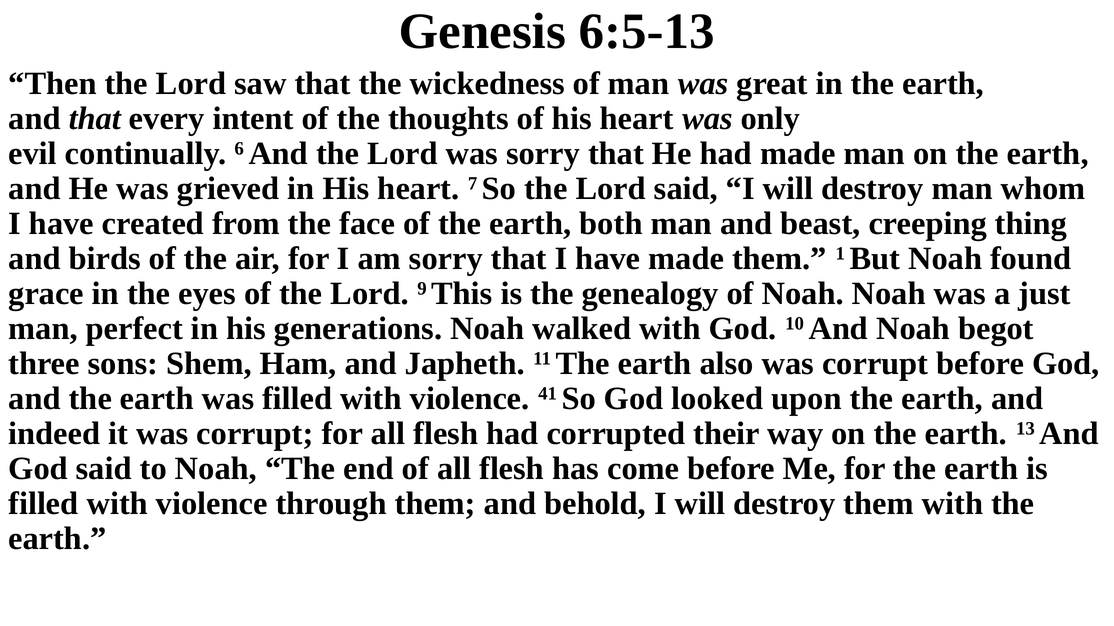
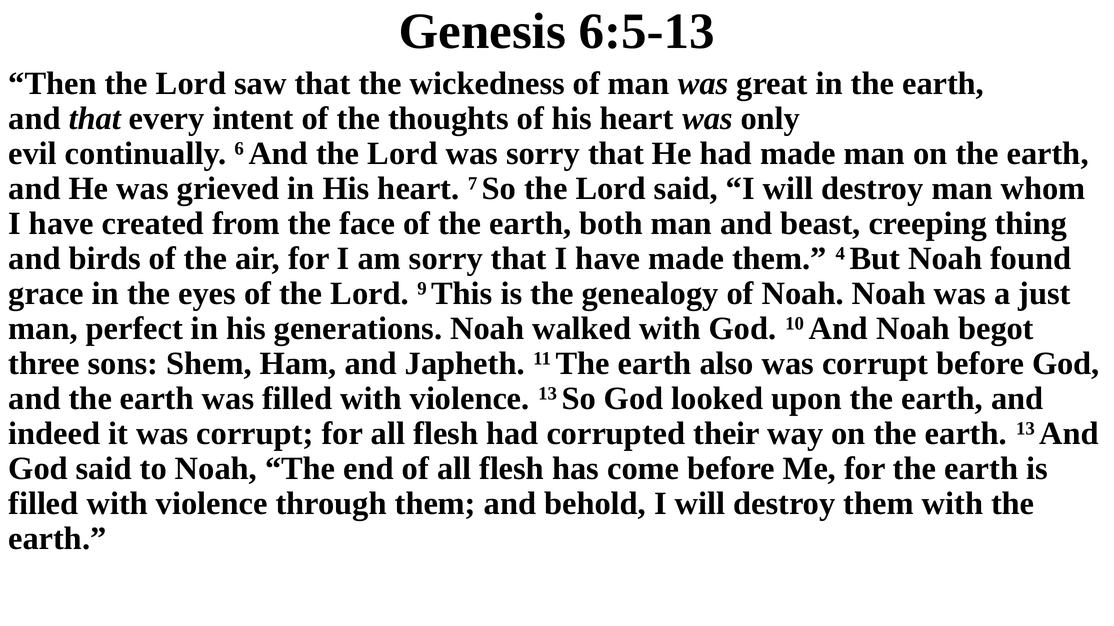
1: 1 -> 4 (840, 254)
violence 41: 41 -> 13 (548, 394)
